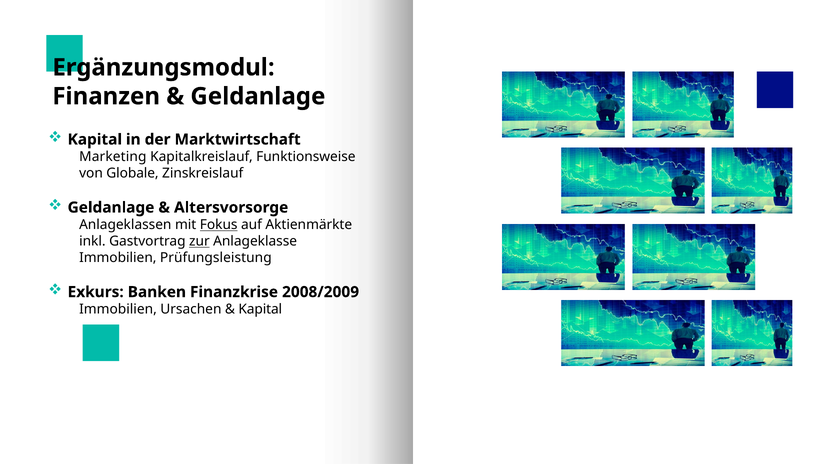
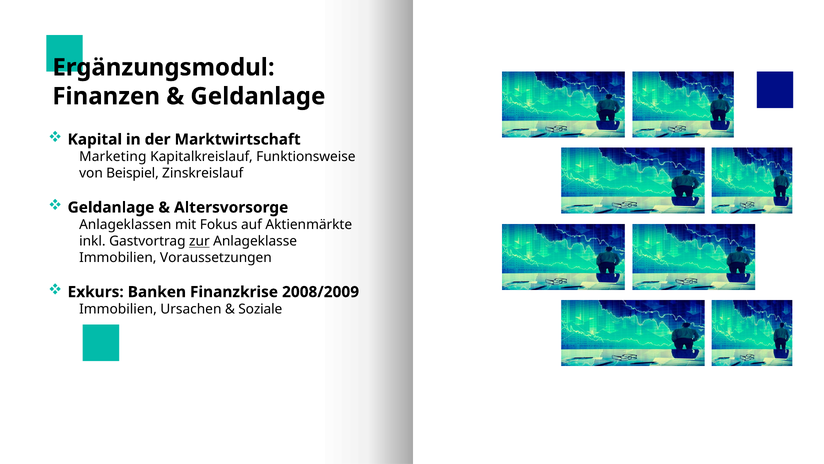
Globale: Globale -> Beispiel (133, 173)
Fokus underline: present -> none (219, 225)
Prüfungsleistung: Prüfungsleistung -> Voraussetzungen (216, 258)
Kapital: Kapital -> Soziale (260, 309)
